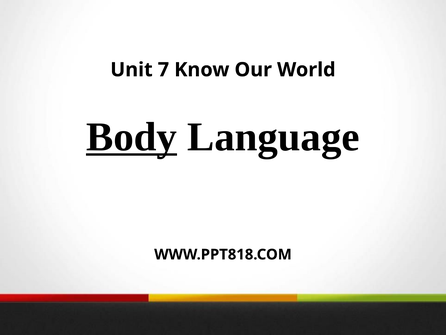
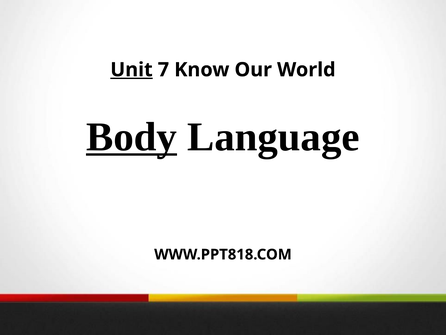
Unit underline: none -> present (131, 70)
